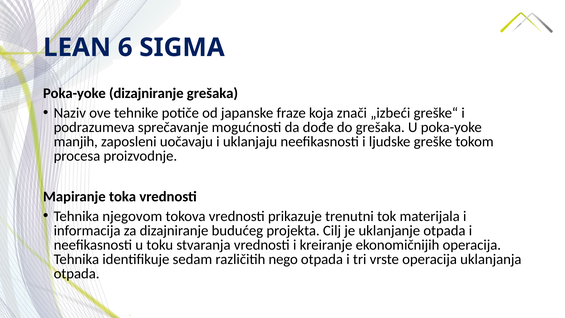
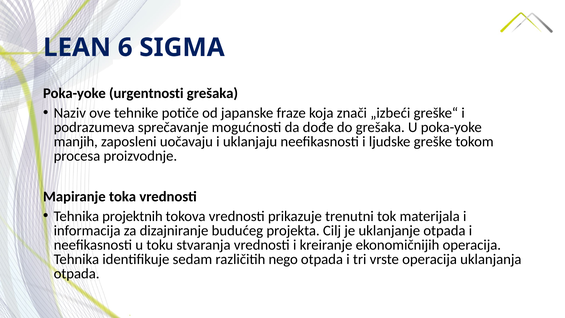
Poka-yoke dizajniranje: dizajniranje -> urgentnosti (146, 93)
njegovom: njegovom -> projektnih (132, 216)
